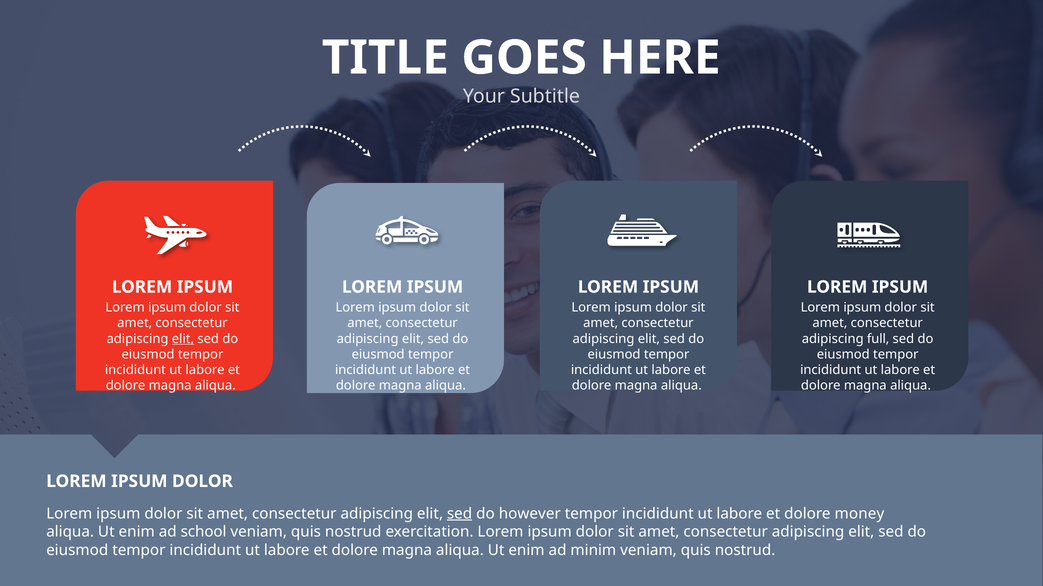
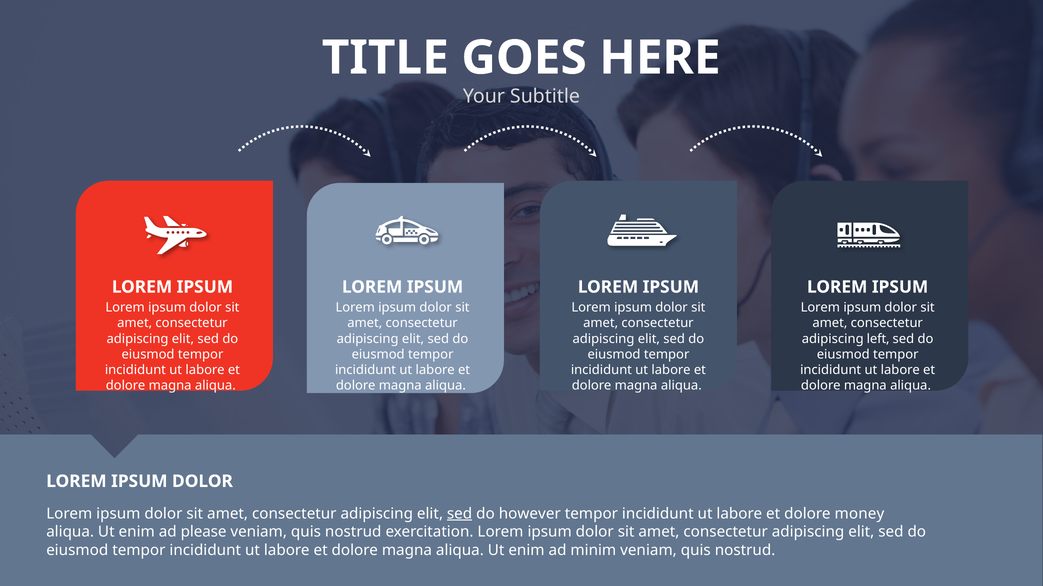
elit underline: present -> none (183, 339)
full: full -> left (878, 339)
school: school -> please (204, 533)
